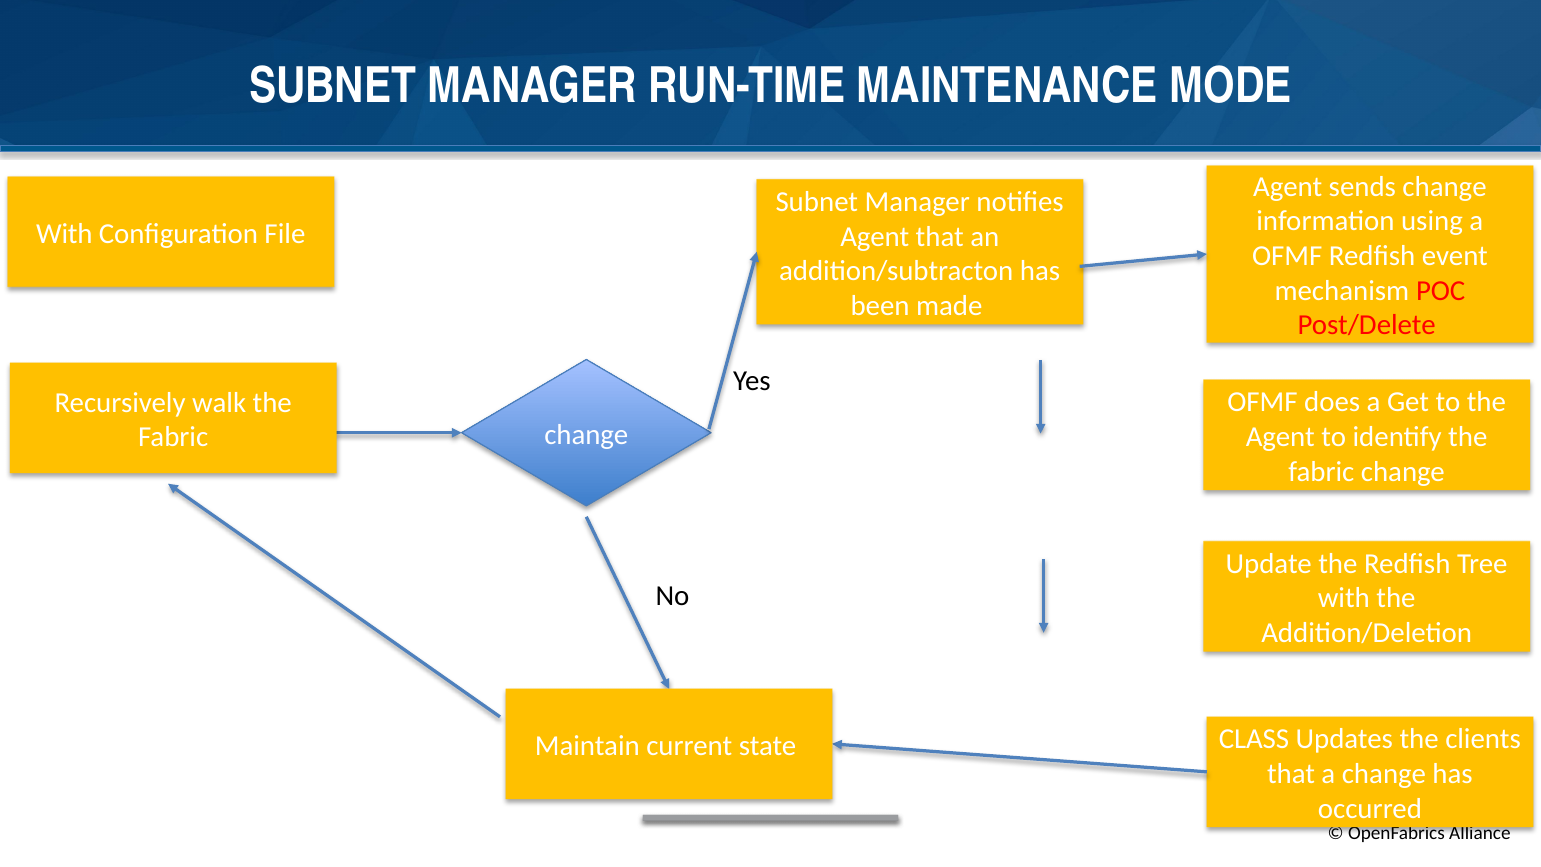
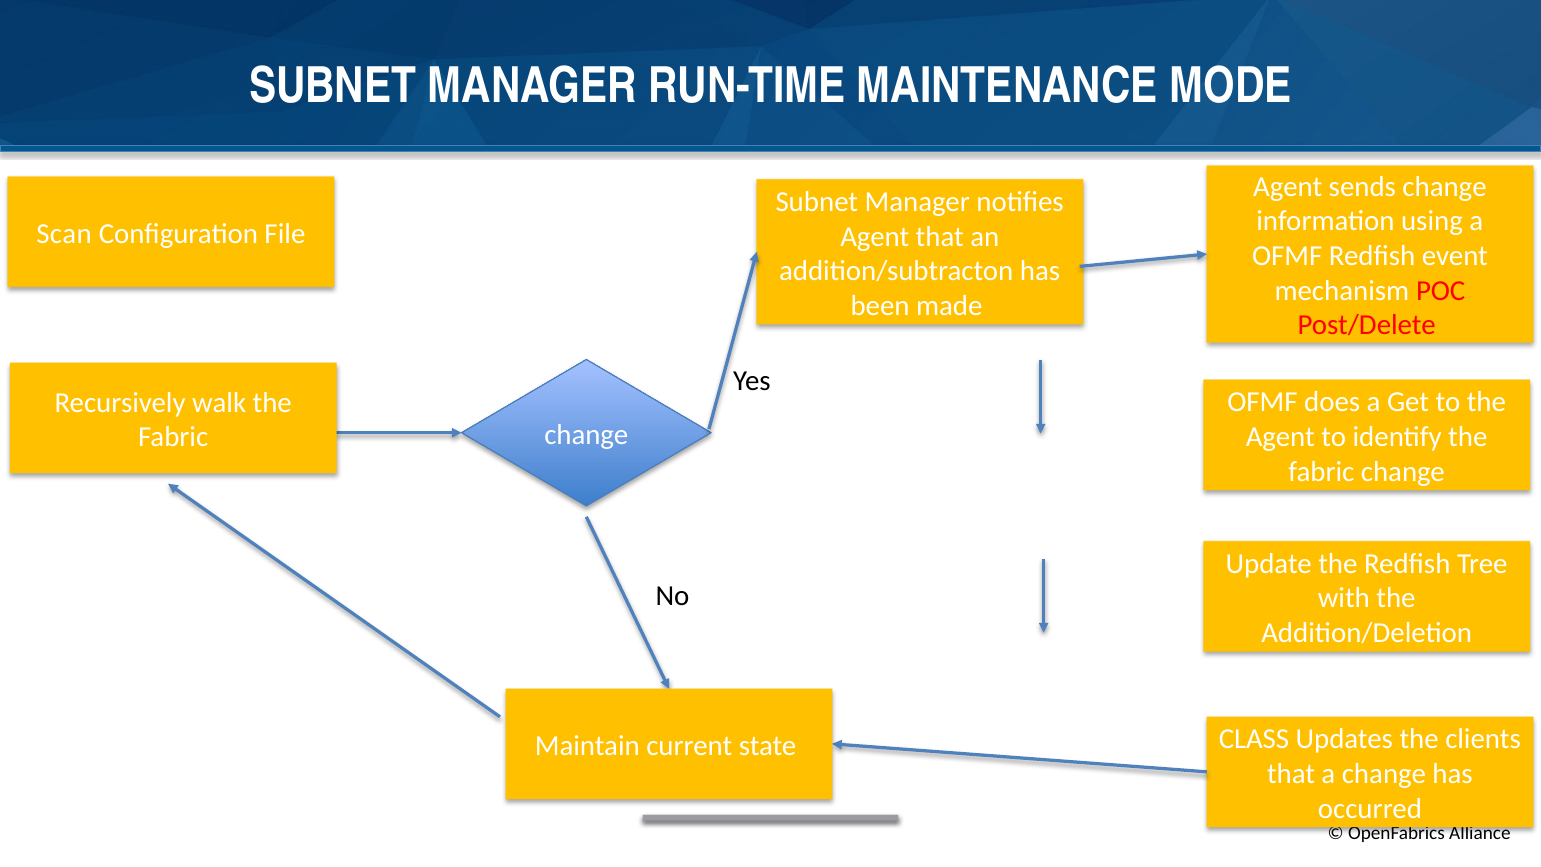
With: With -> Scan (64, 234)
